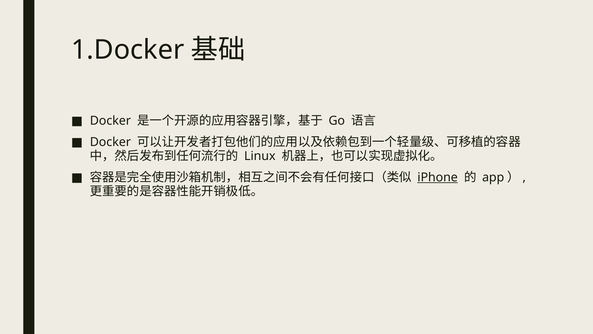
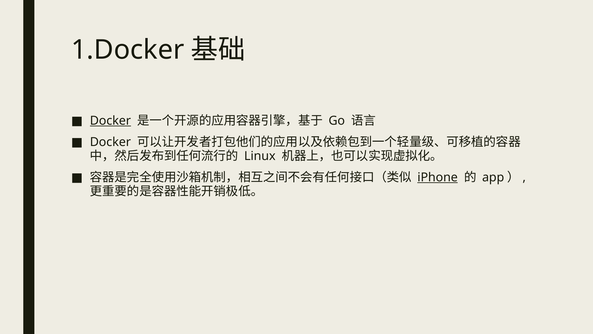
Docker underline: none -> present (110, 120)
